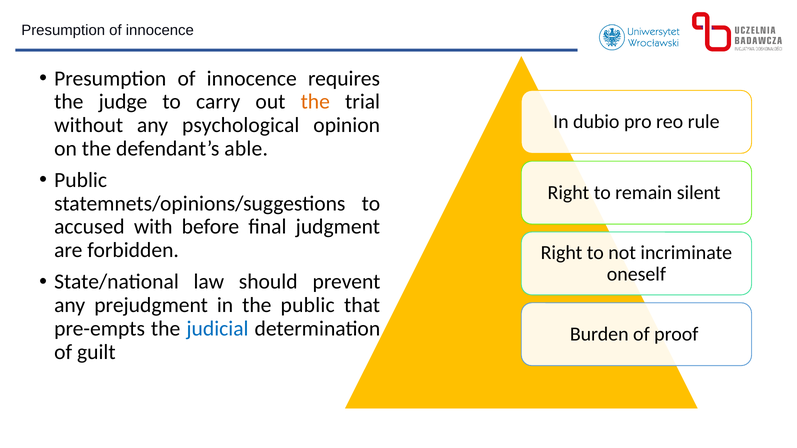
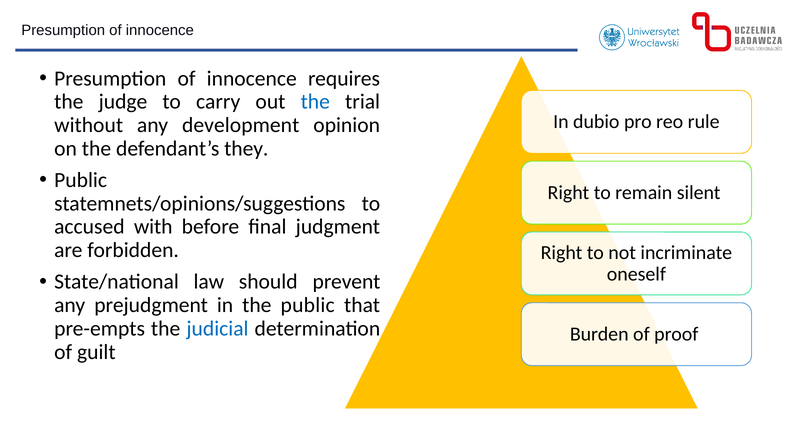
the colour: orange -> blue (315, 102)
psychological: psychological -> development (241, 125)
able: able -> they (246, 149)
